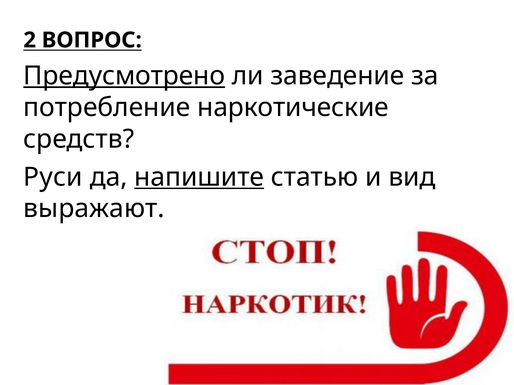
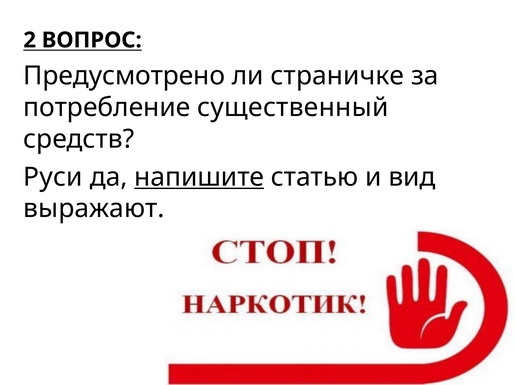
Предусмотрено underline: present -> none (124, 76)
заведение: заведение -> страничке (337, 76)
наркотические: наркотические -> существенный (293, 108)
